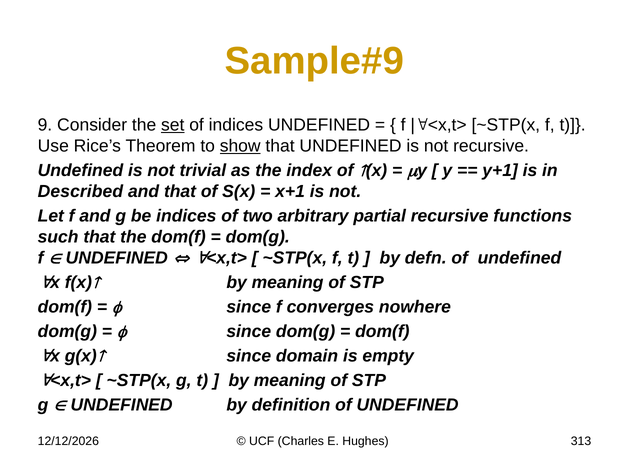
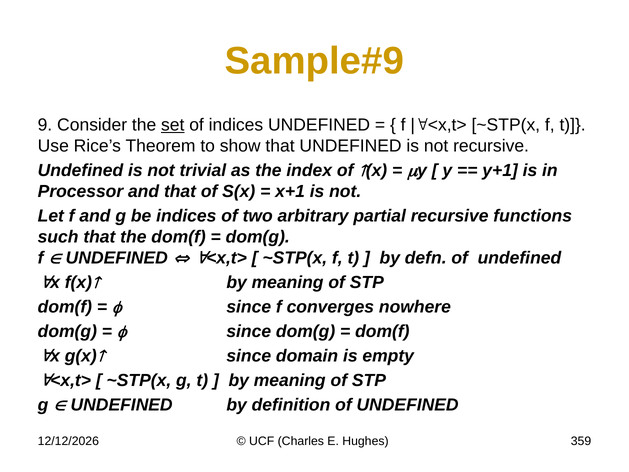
show underline: present -> none (240, 146)
Described: Described -> Processor (80, 191)
313: 313 -> 359 (581, 441)
